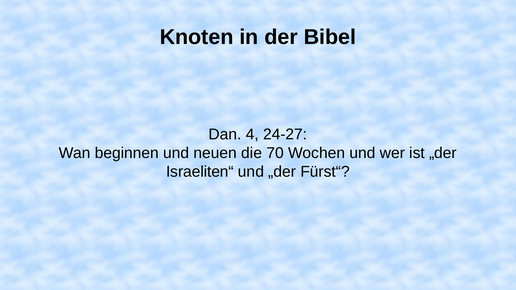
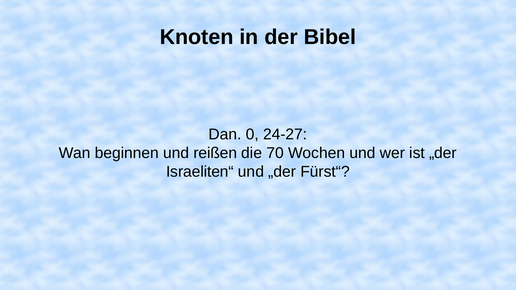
4: 4 -> 0 (252, 134)
neuen: neuen -> reißen (215, 153)
